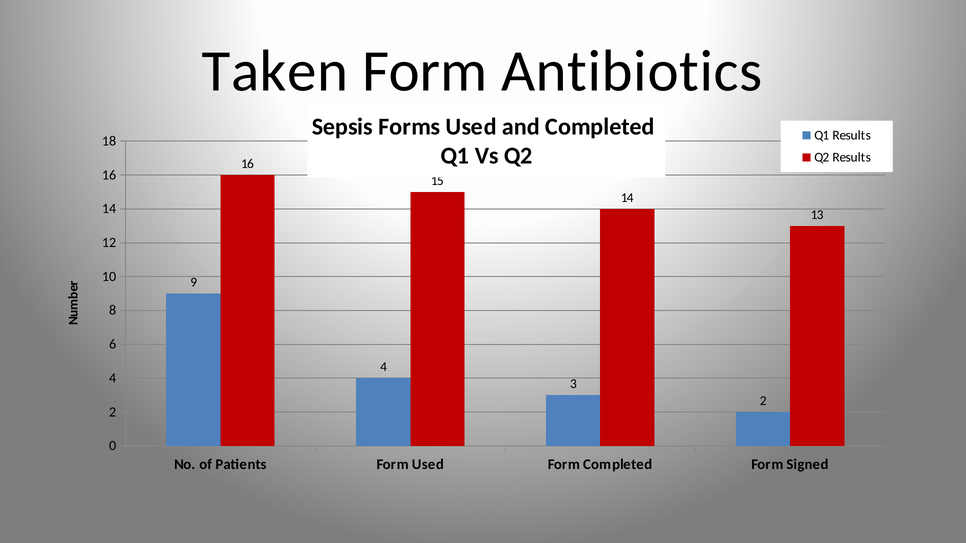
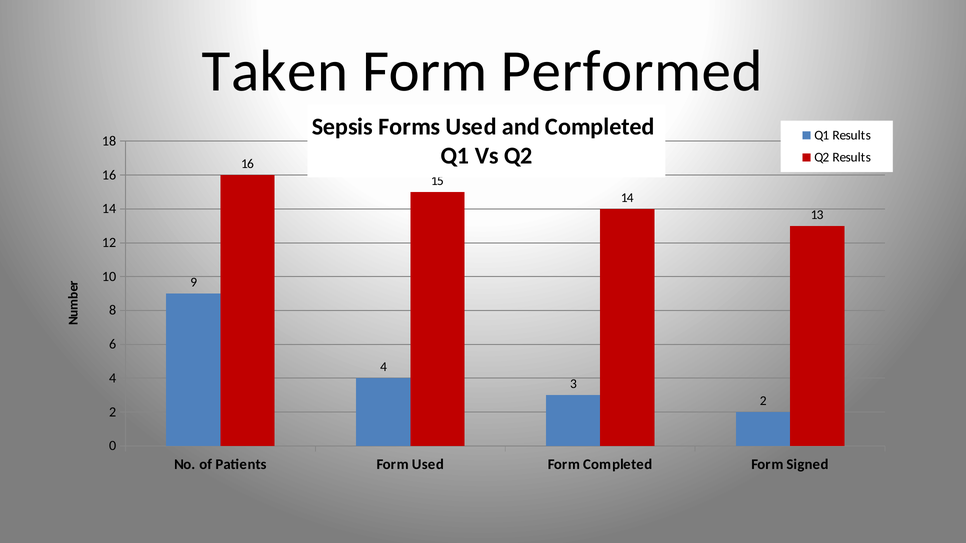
Antibiotics: Antibiotics -> Performed (632, 71)
